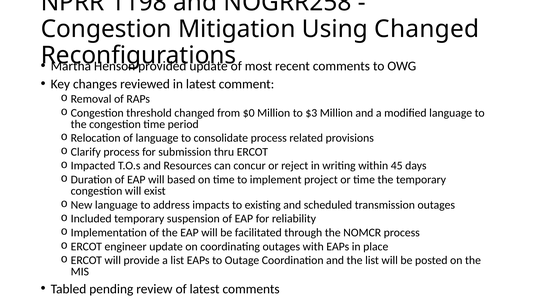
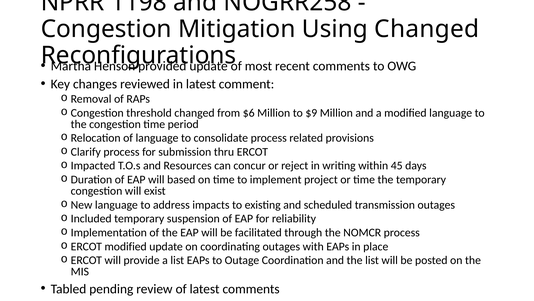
$0: $0 -> $6 (249, 113)
$3: $3 -> $9 (311, 113)
ERCOT engineer: engineer -> modified (126, 246)
